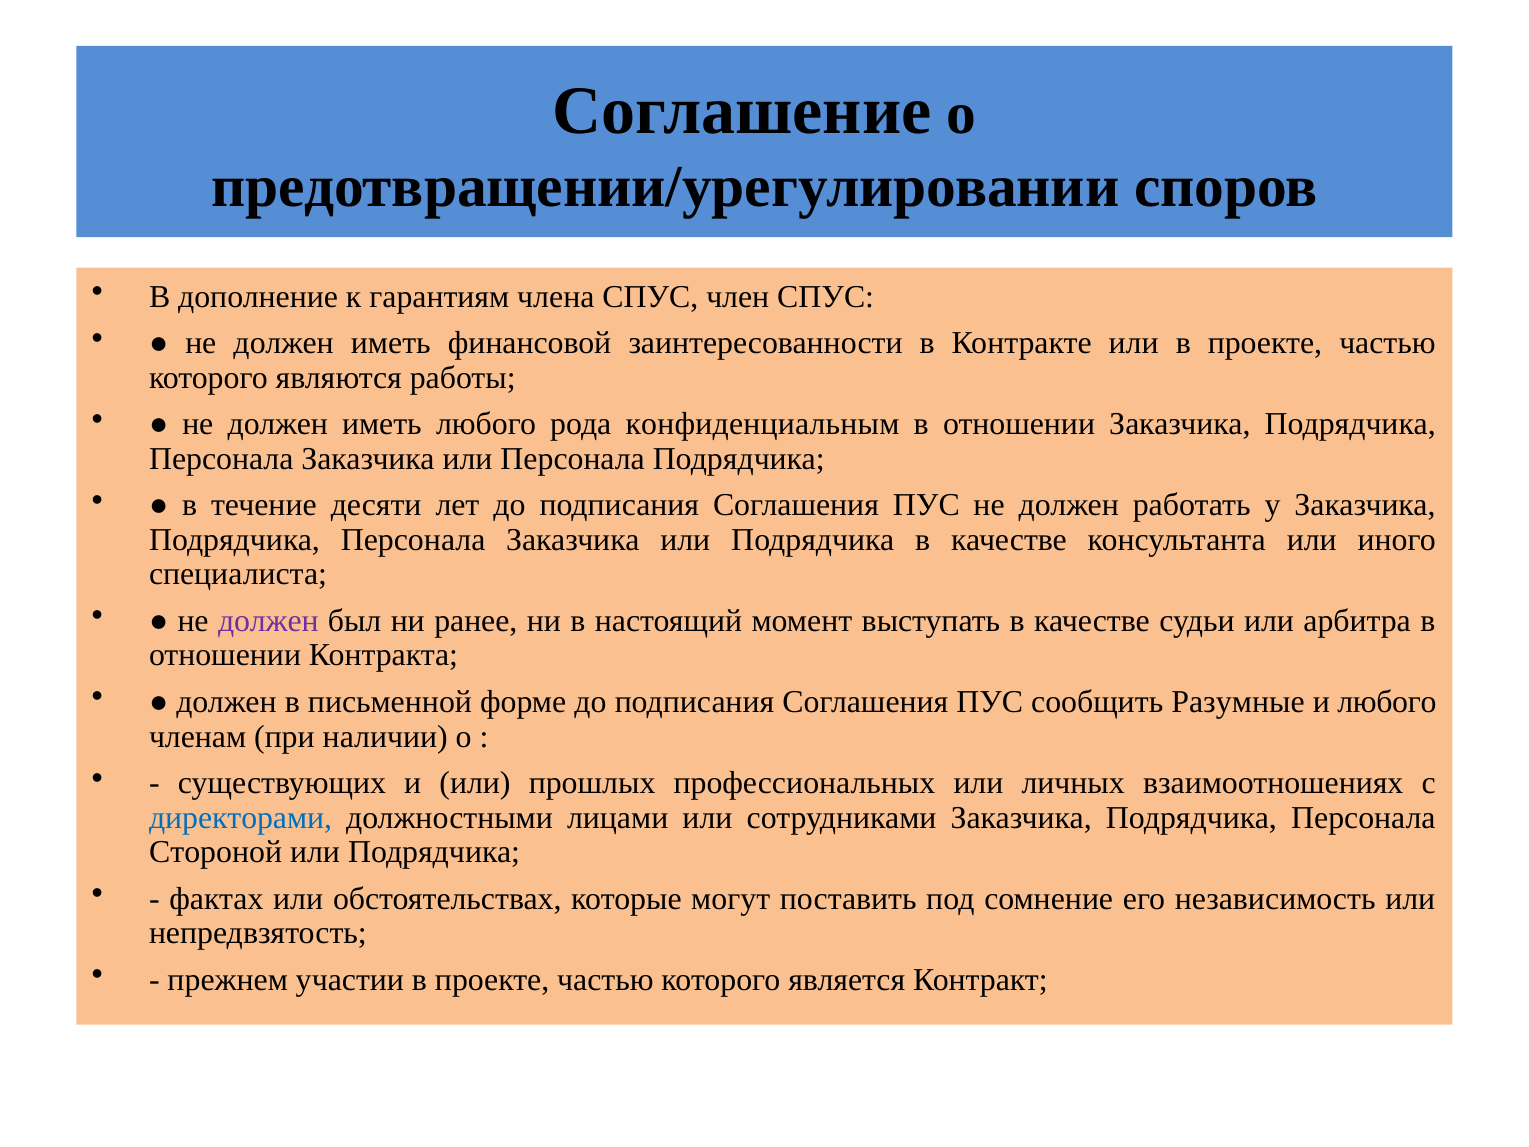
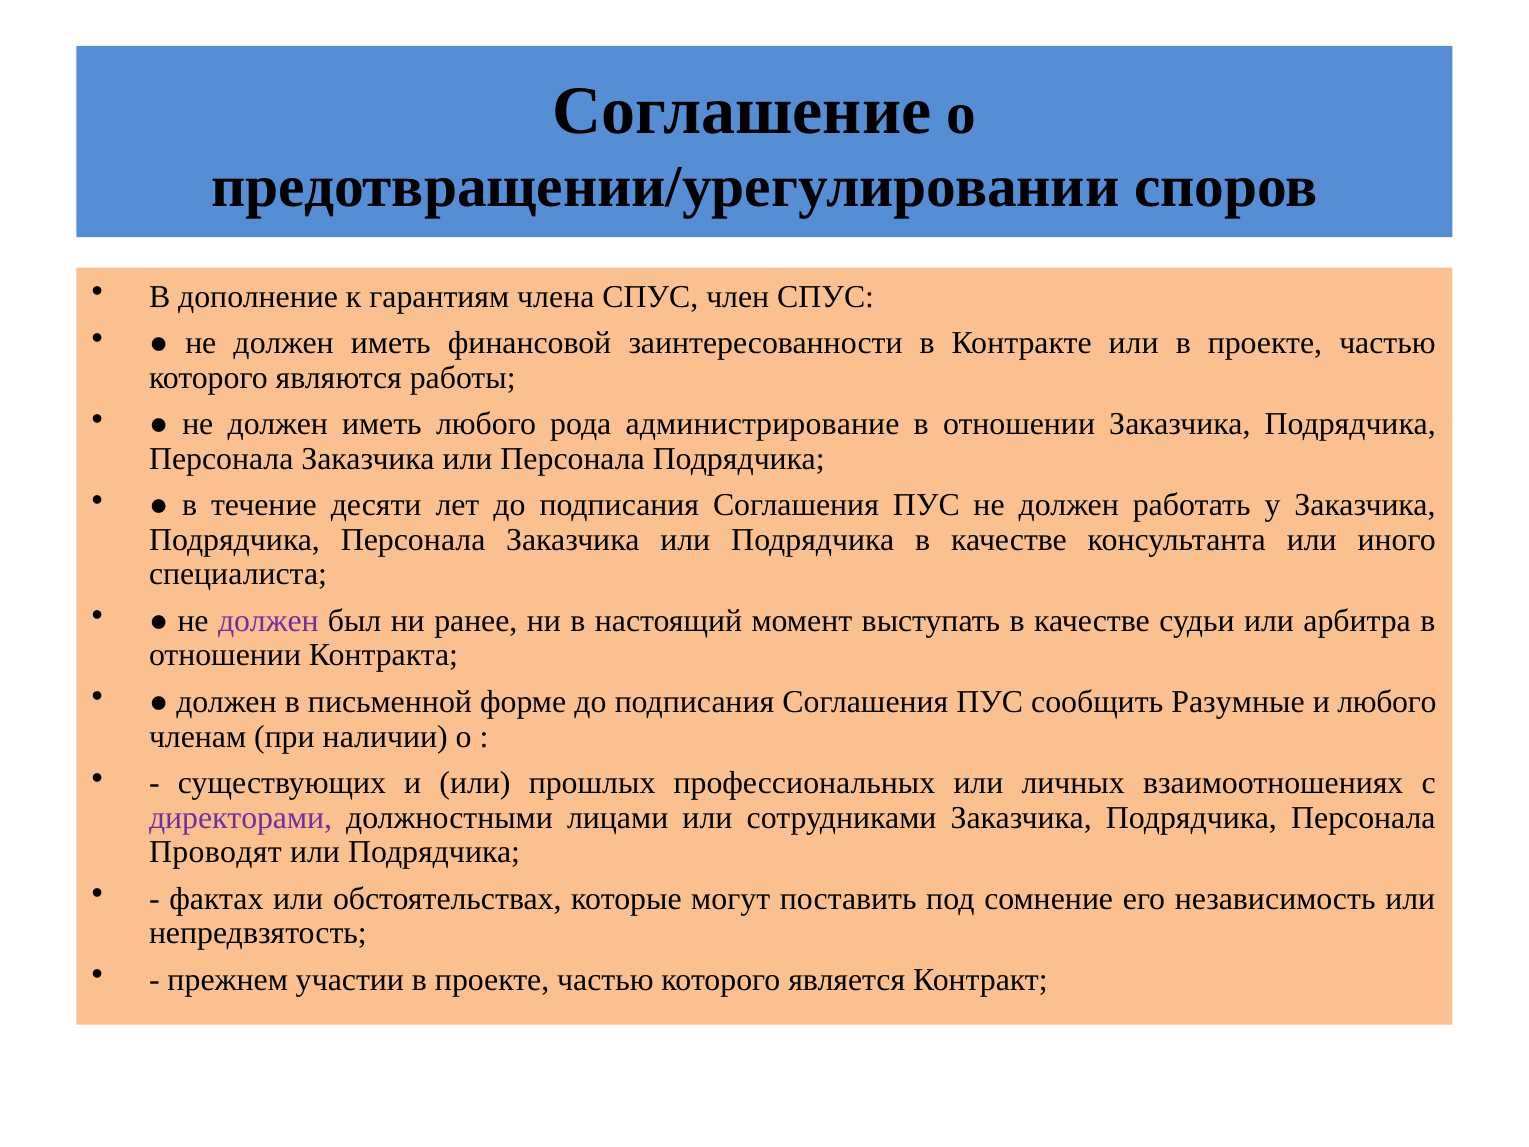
конфиденциальным: конфиденциальным -> администрирование (763, 424)
директорами colour: blue -> purple (241, 818)
Стороной: Стороной -> Проводят (215, 852)
